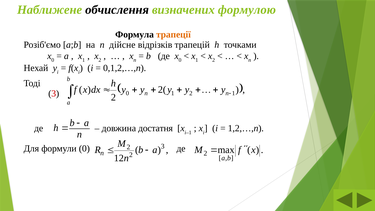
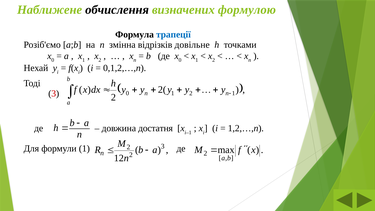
трапеції colour: orange -> blue (173, 35)
дійсне: дійсне -> змінна (122, 45)
трапецій: трапецій -> довільне (192, 45)
формули 0: 0 -> 1 (84, 148)
